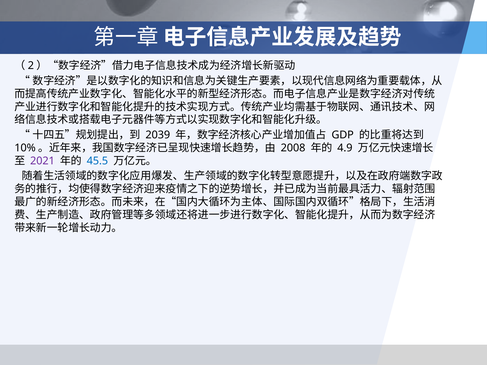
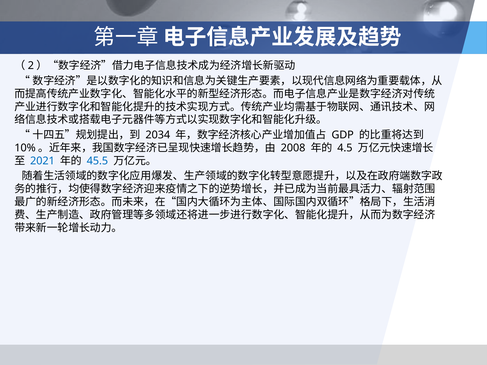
2039: 2039 -> 2034 (158, 135)
4.9: 4.9 -> 4.5 (345, 148)
2021 colour: purple -> blue (43, 161)
